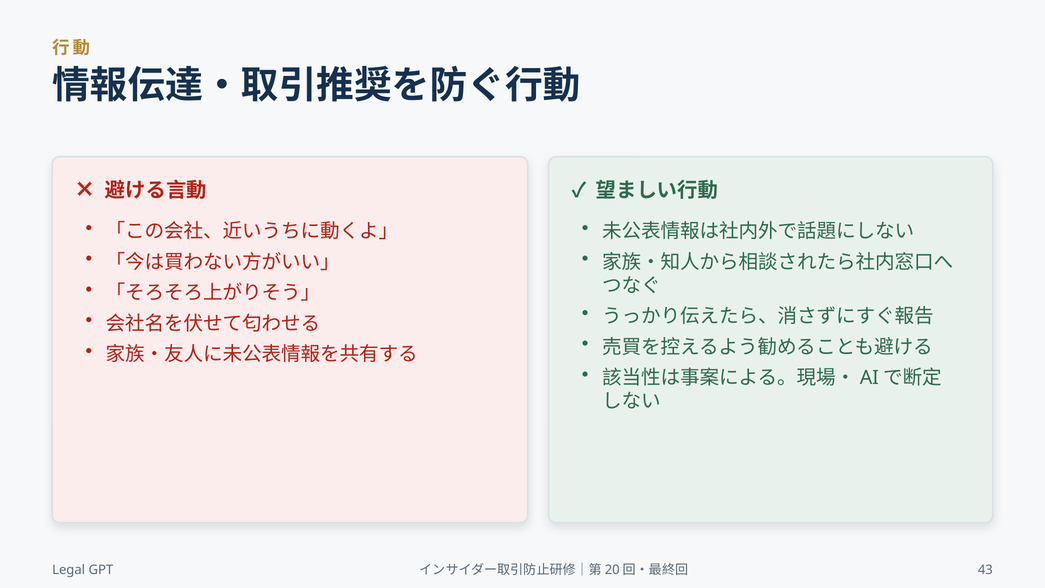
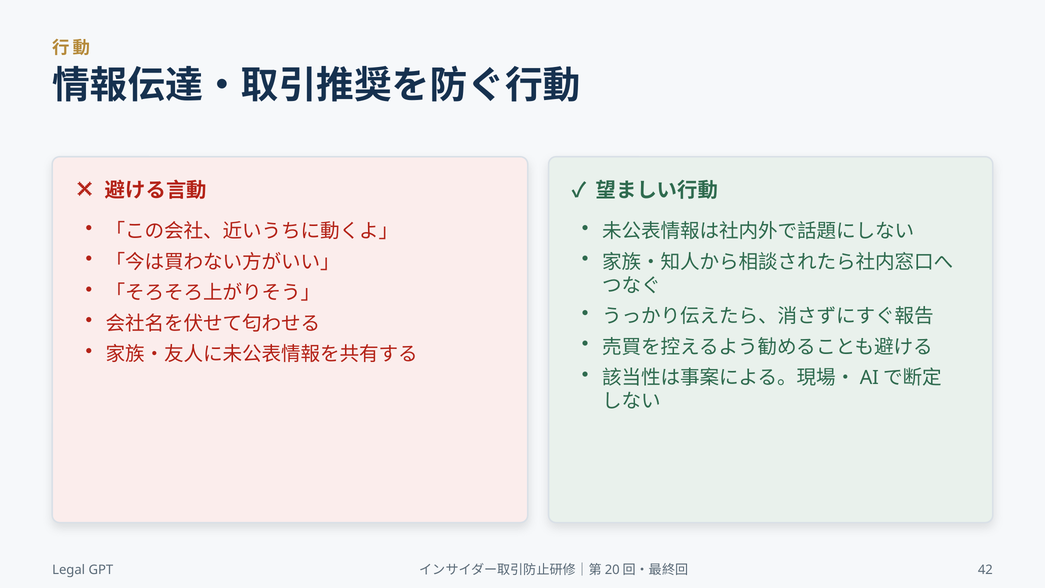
43: 43 -> 42 (985, 570)
